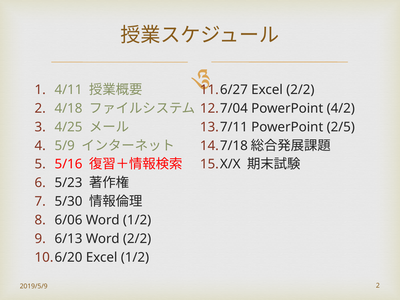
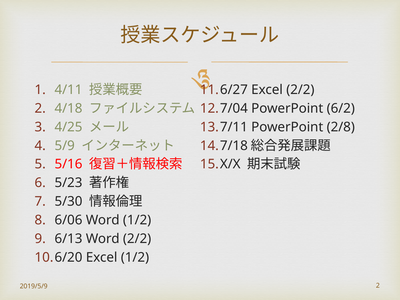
4/2: 4/2 -> 6/2 (341, 108)
2/5: 2/5 -> 2/8 (341, 127)
